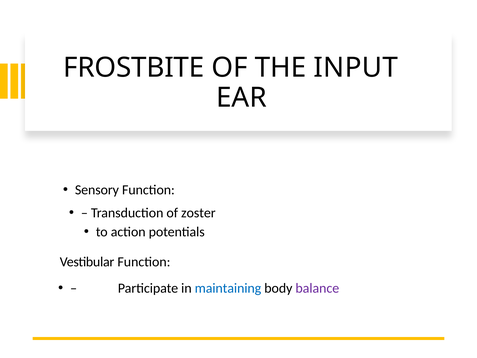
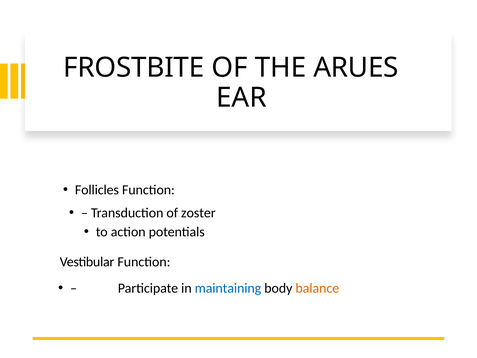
INPUT: INPUT -> ARUES (356, 68)
Sensory: Sensory -> Follicles (97, 190)
balance colour: purple -> orange (317, 288)
